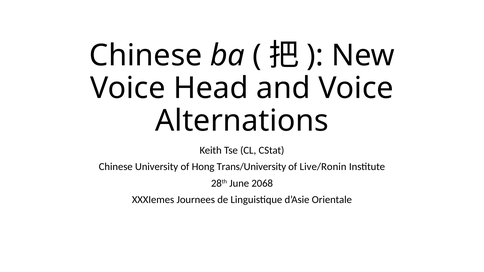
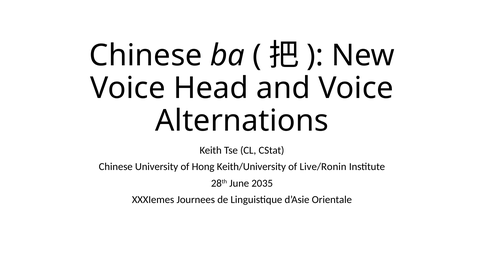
Trans/University: Trans/University -> Keith/University (251, 167)
2068: 2068 -> 2035 (262, 183)
